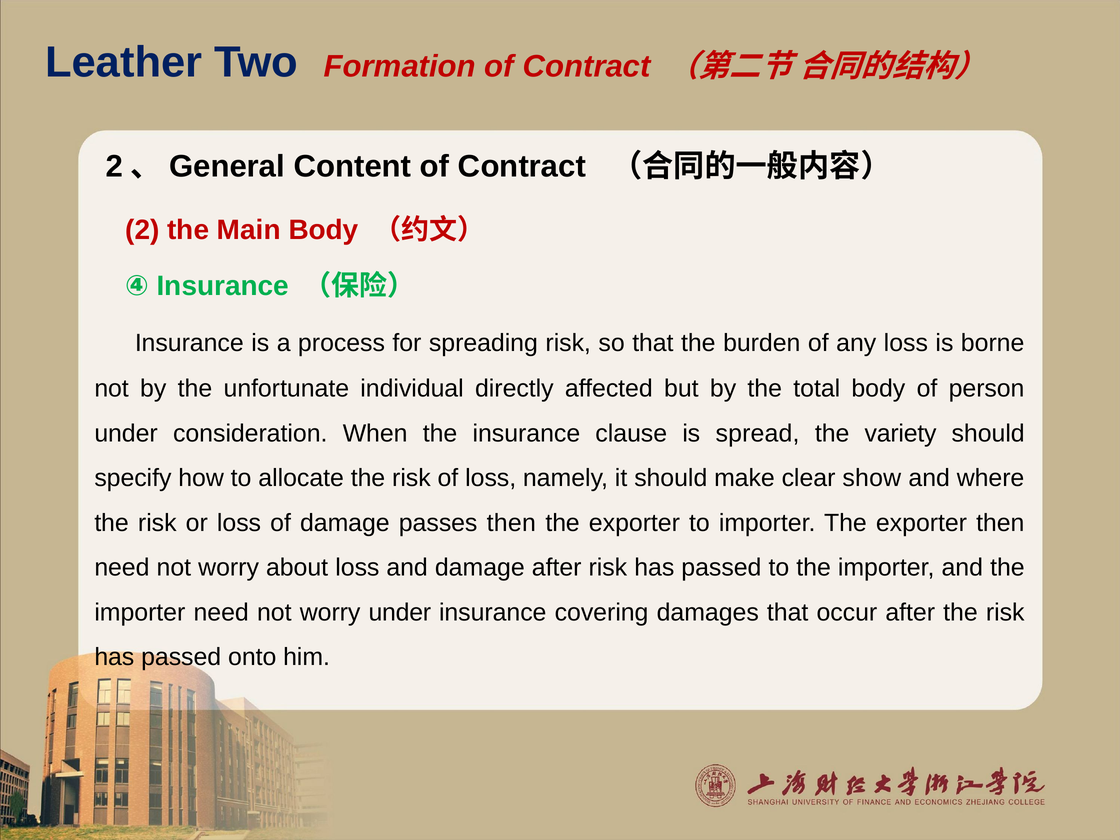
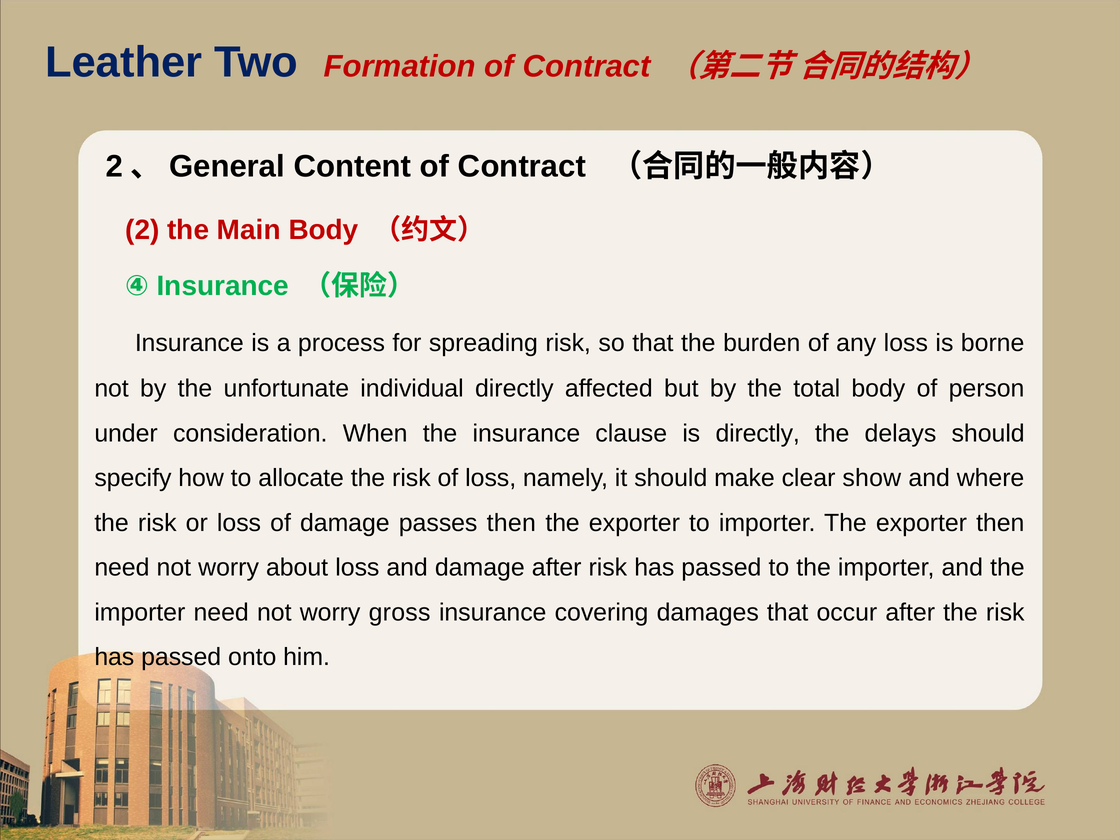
is spread: spread -> directly (758, 433)
variety: variety -> delays (900, 433)
worry under: under -> gross (400, 612)
